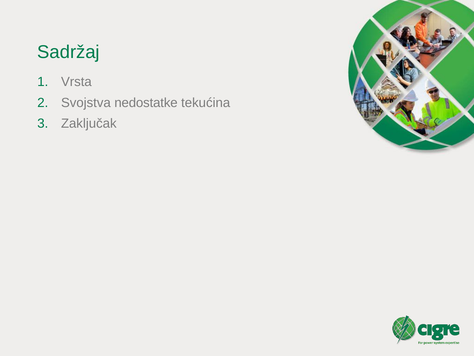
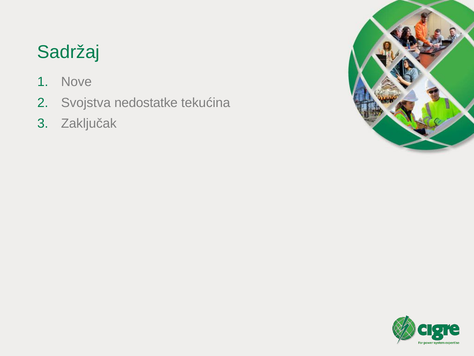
Vrsta: Vrsta -> Nove (76, 82)
